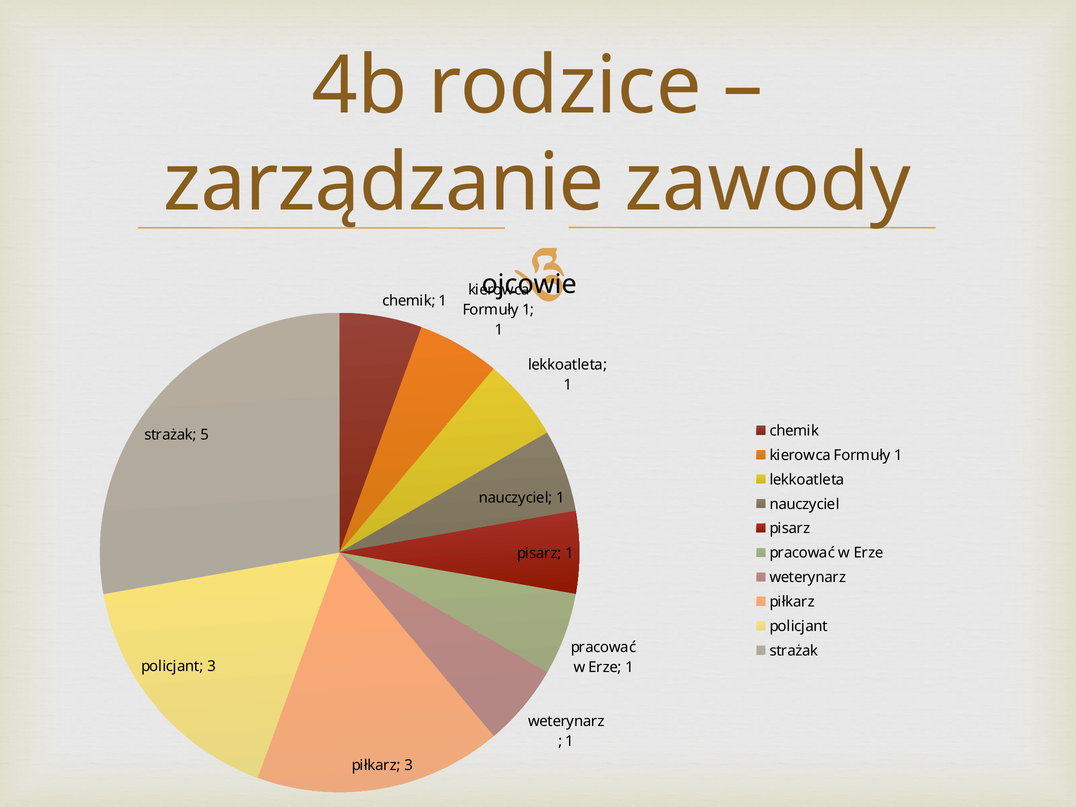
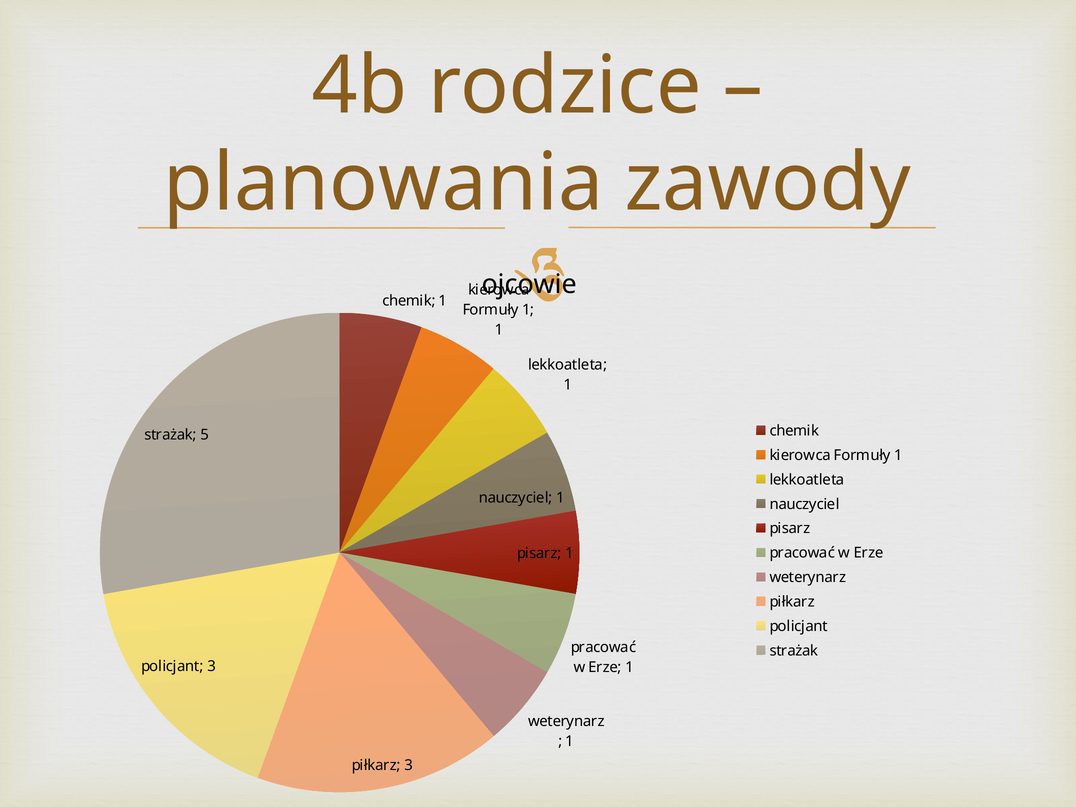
zarządzanie: zarządzanie -> planowania (383, 183)
